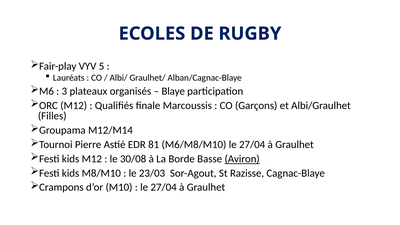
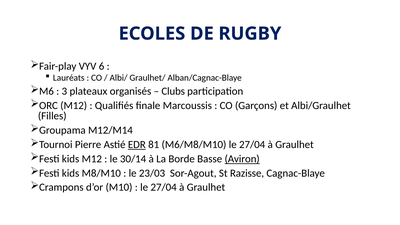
5: 5 -> 6 (102, 66)
Blaye: Blaye -> Clubs (173, 91)
EDR underline: none -> present (137, 145)
30/08: 30/08 -> 30/14 (133, 159)
